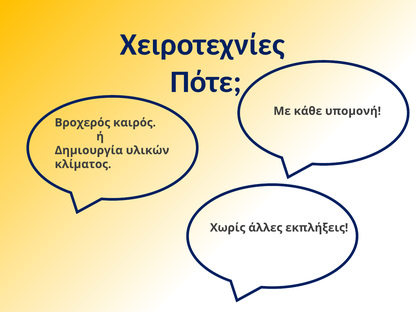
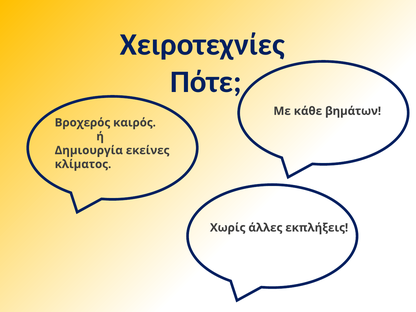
υπομονή: υπομονή -> βημάτων (353, 111)
υλικών: υλικών -> εκείνες (148, 150)
